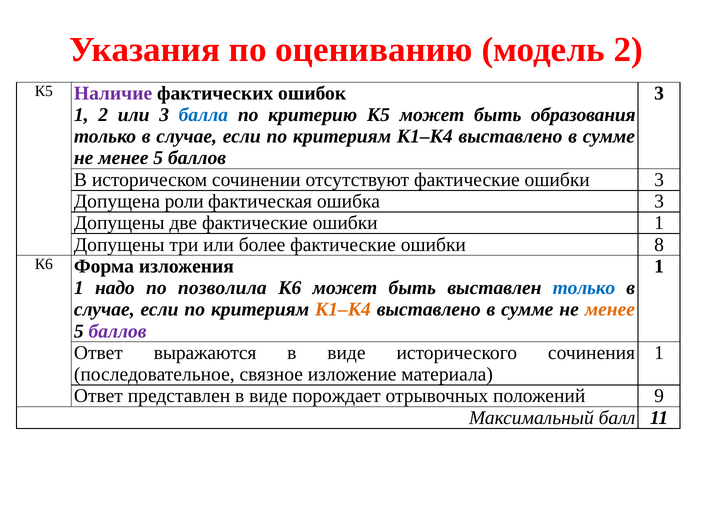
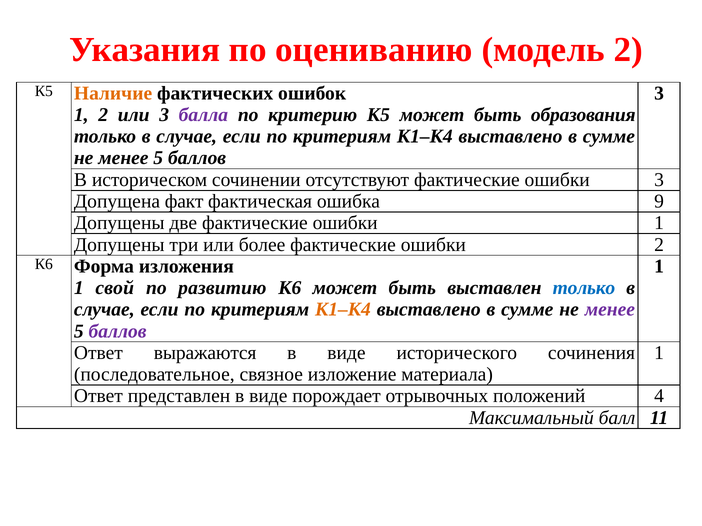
Наличие colour: purple -> orange (113, 93)
балла colour: blue -> purple (203, 115)
роли: роли -> факт (184, 202)
ошибка 3: 3 -> 9 (659, 202)
ошибки 8: 8 -> 2 (659, 245)
надо: надо -> свой (115, 288)
позволила: позволила -> развитию (222, 288)
менее colour: orange -> purple (610, 310)
9: 9 -> 4 (659, 396)
